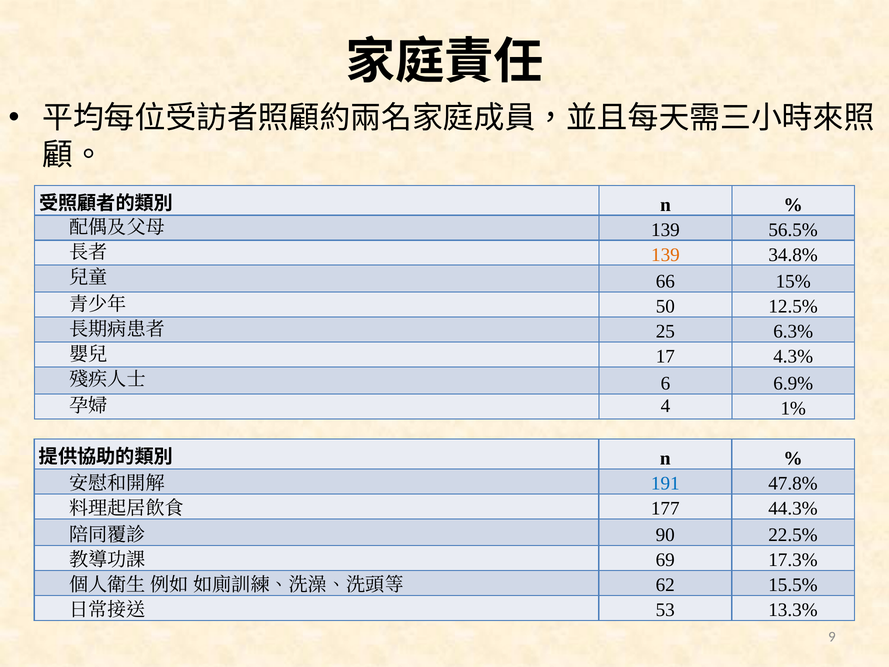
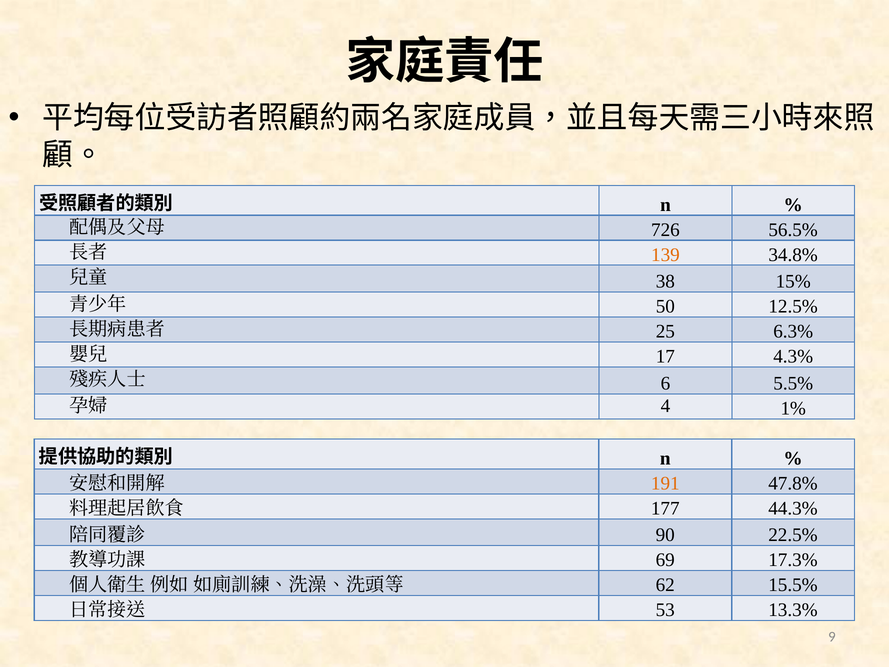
139: 139 -> 726 (665, 230)
66: 66 -> 38 (665, 281)
6.9%: 6.9% -> 5.5% (793, 383)
191 colour: blue -> orange (665, 483)
